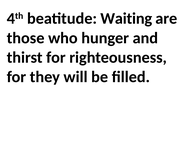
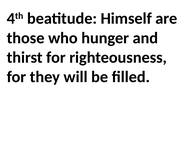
Waiting: Waiting -> Himself (126, 19)
